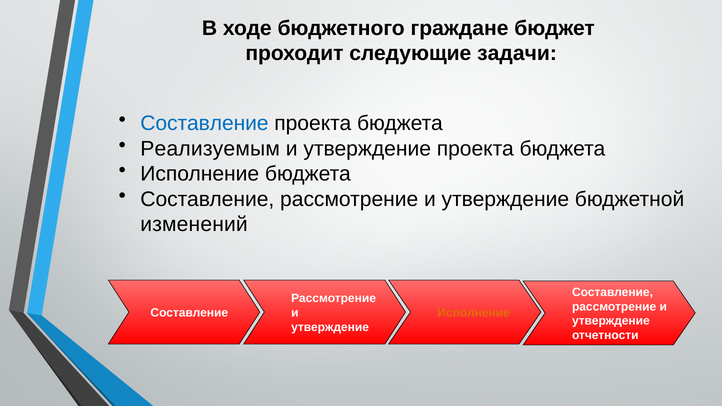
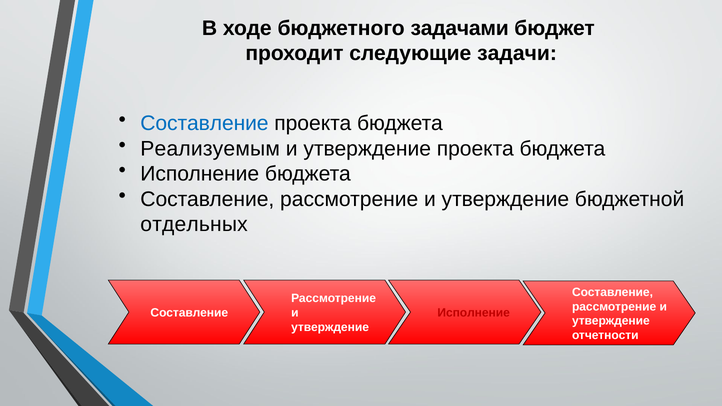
граждане: граждане -> задачами (460, 28)
изменений: изменений -> отдельных (194, 225)
Исполнение colour: orange -> red (474, 313)
